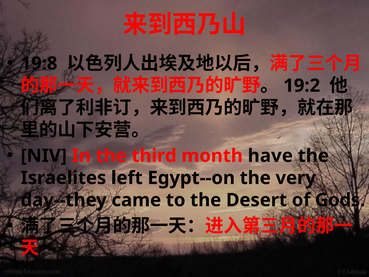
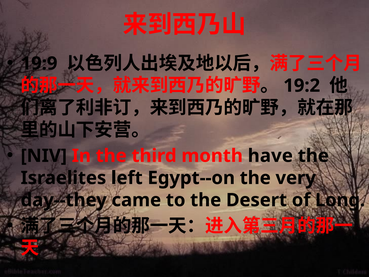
19:8: 19:8 -> 19:9 (39, 63)
Gods: Gods -> Long (340, 200)
